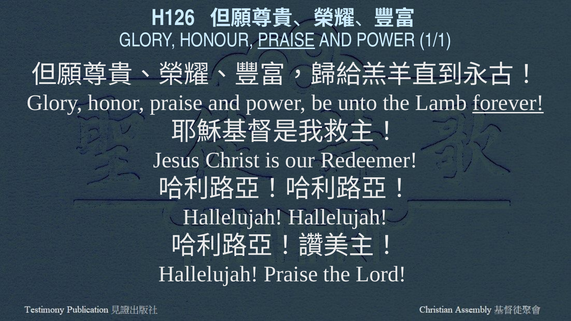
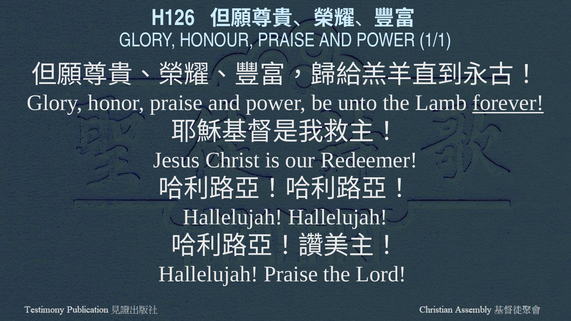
PRAISE underline: present -> none (286, 40)
